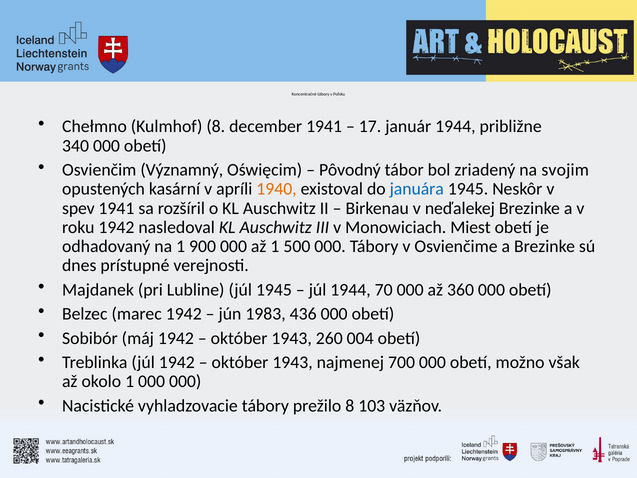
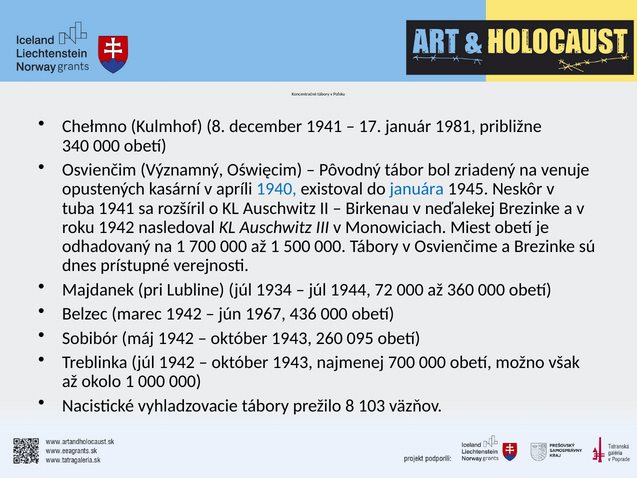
január 1944: 1944 -> 1981 (455, 127)
svojim: svojim -> venuje (565, 170)
1940 colour: orange -> blue (276, 189)
spev: spev -> tuba (78, 208)
1 900: 900 -> 700 (203, 246)
júl 1945: 1945 -> 1934 (274, 290)
70: 70 -> 72 (384, 290)
1983: 1983 -> 1967 (266, 314)
004: 004 -> 095 (360, 338)
